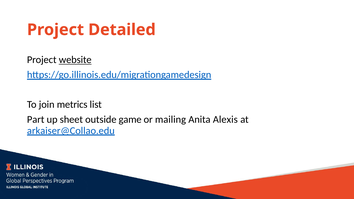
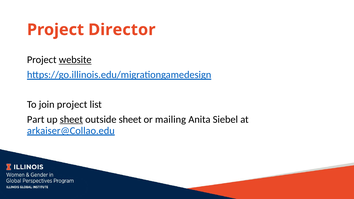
Detailed: Detailed -> Director (122, 30)
join metrics: metrics -> project (72, 105)
sheet underline: none -> present (71, 119)
outside game: game -> sheet (130, 119)
Alexis: Alexis -> Siebel (225, 119)
